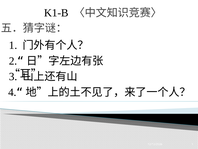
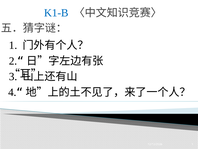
K1-B colour: black -> blue (56, 13)
